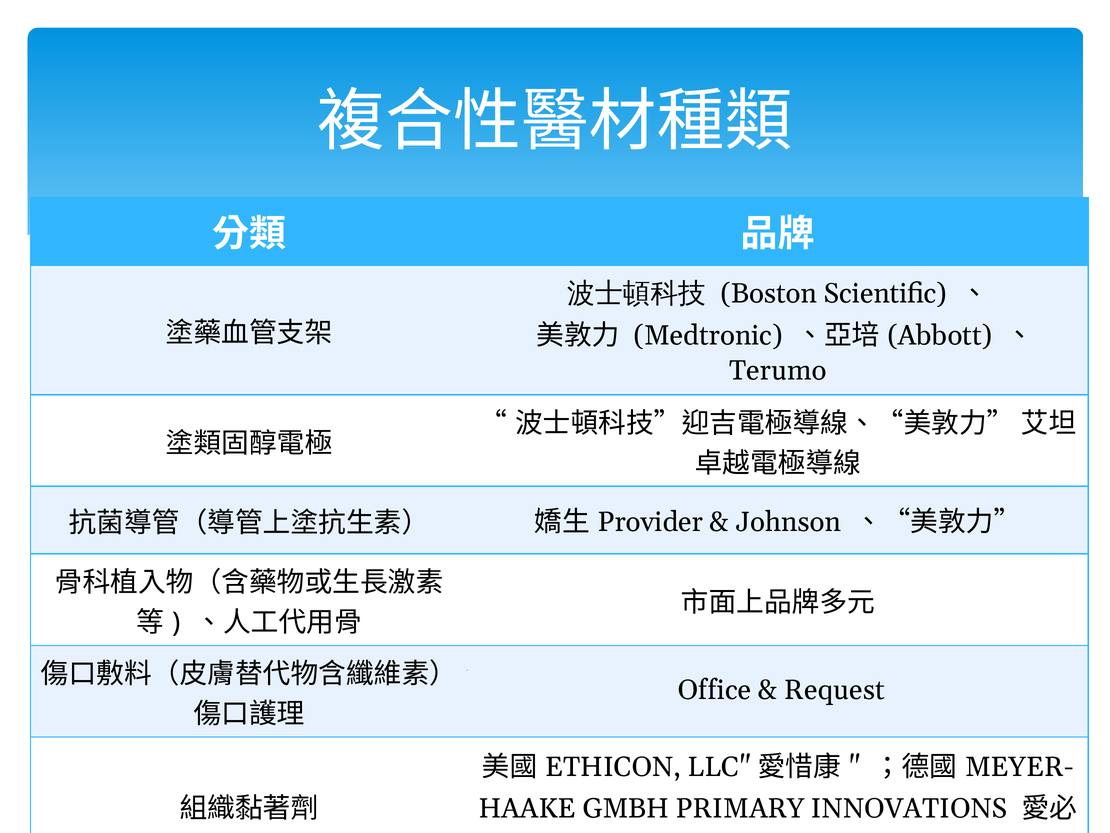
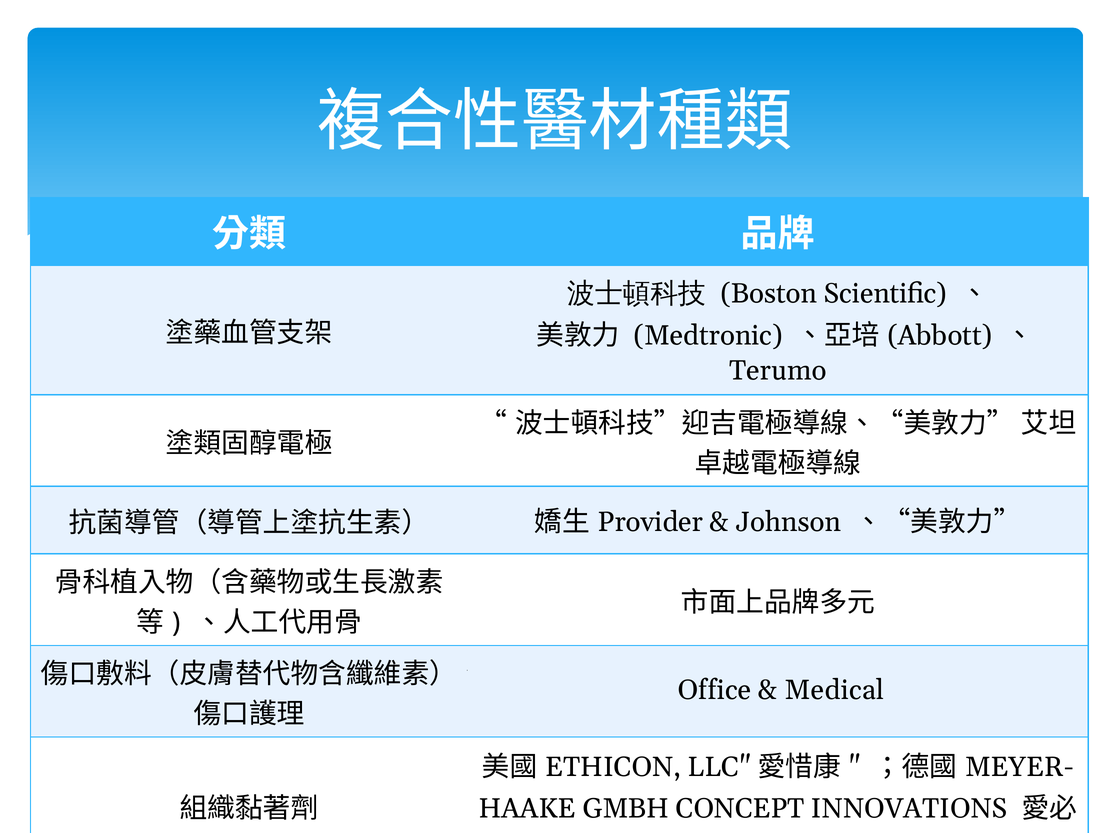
Request: Request -> Medical (835, 690)
PRIMARY: PRIMARY -> CONCEPT (740, 808)
